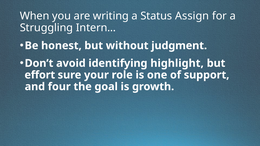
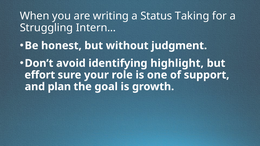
Assign: Assign -> Taking (192, 16)
four: four -> plan (59, 87)
